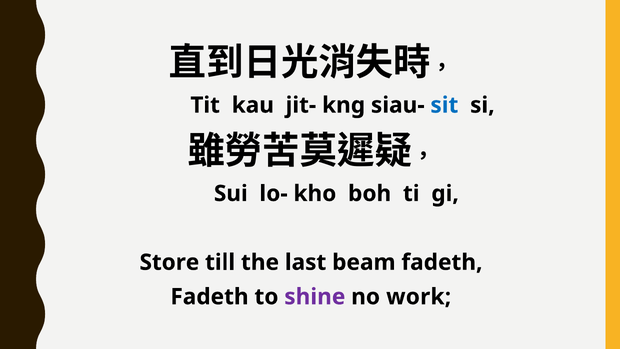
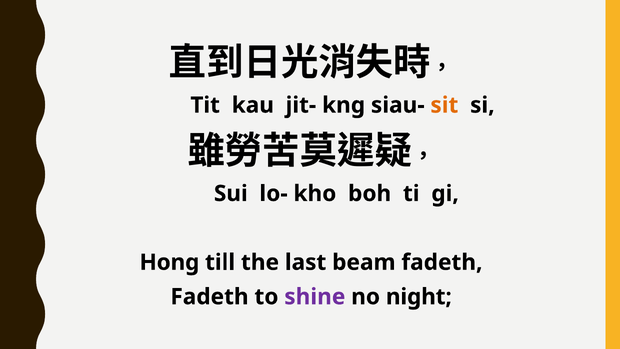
sit colour: blue -> orange (444, 105)
Store: Store -> Hong (169, 262)
work: work -> night (419, 297)
